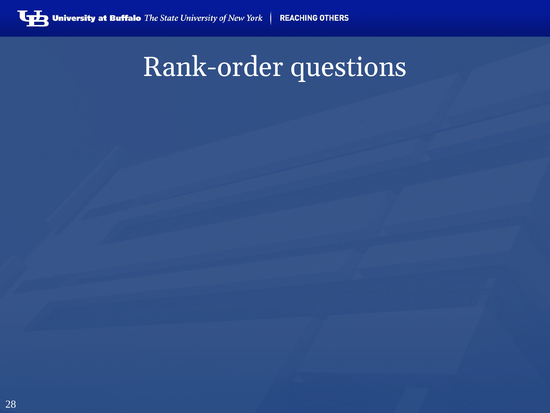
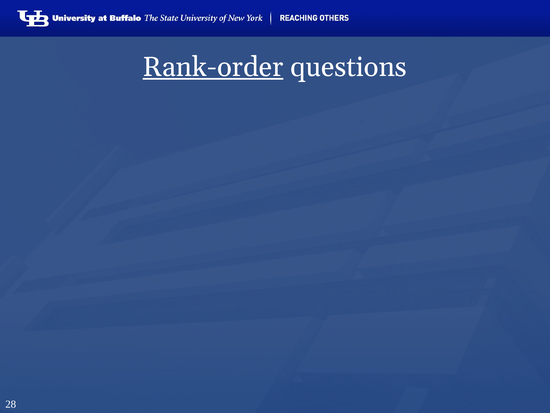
Rank-order underline: none -> present (213, 67)
